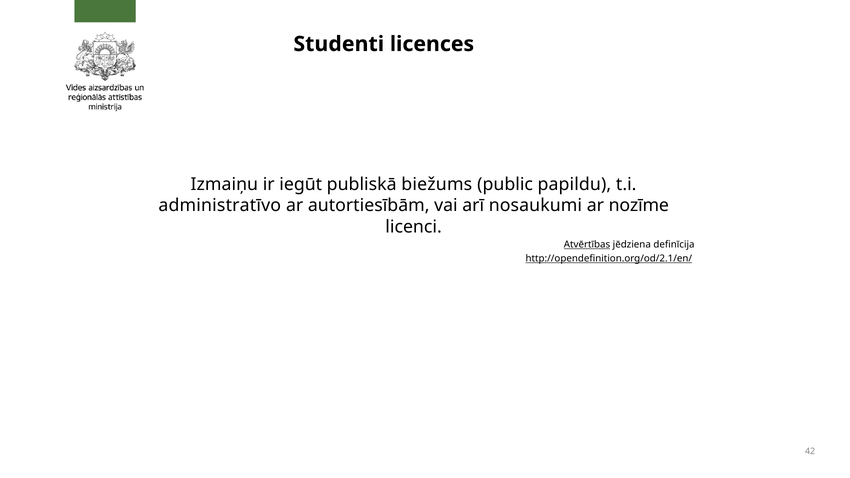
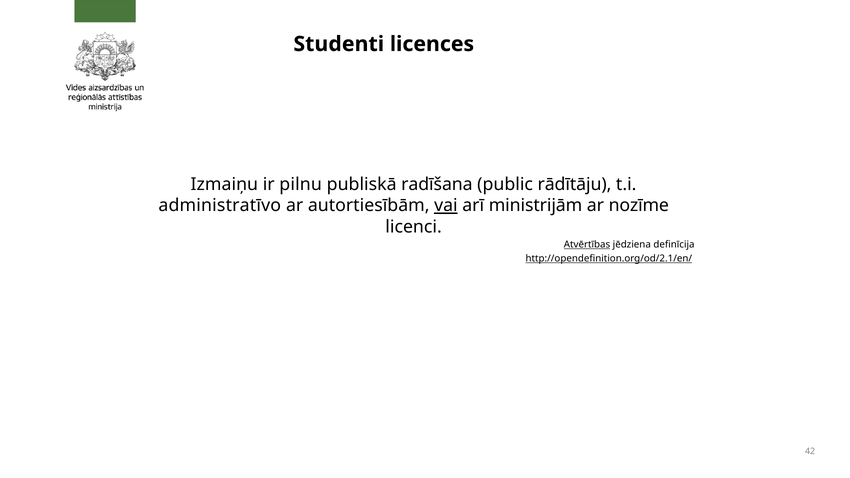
iegūt: iegūt -> pilnu (301, 184)
biežums: biežums -> radīšana (437, 184)
papildu: papildu -> rādītāju (574, 184)
vai underline: none -> present (446, 206)
nosaukumi: nosaukumi -> ministrijām (536, 206)
